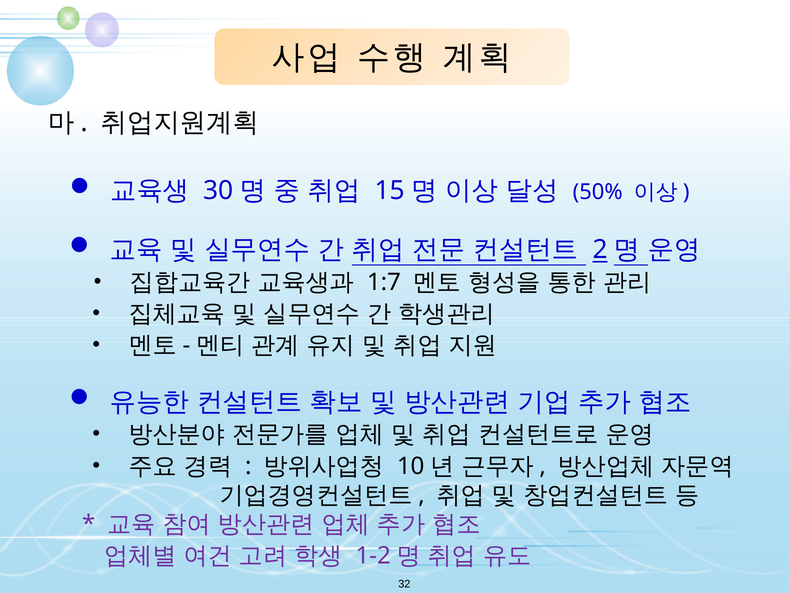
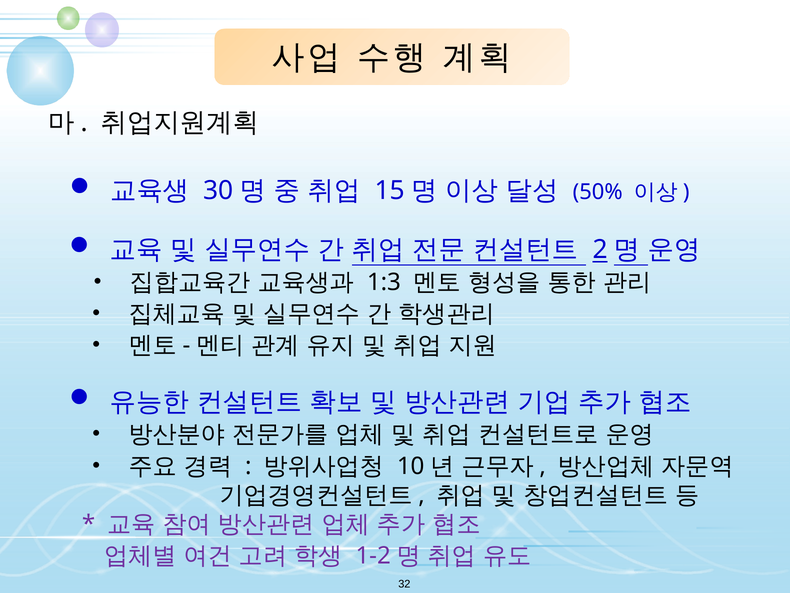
1:7: 1:7 -> 1:3 (384, 282)
